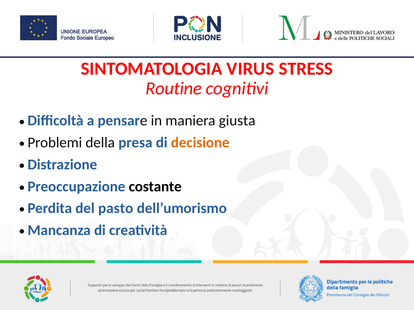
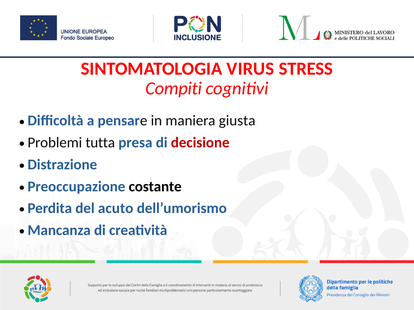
Routine: Routine -> Compiti (174, 89)
della: della -> tutta (100, 143)
decisione colour: orange -> red (200, 143)
pasto: pasto -> acuto (116, 209)
